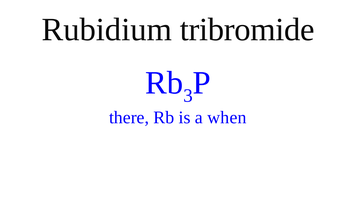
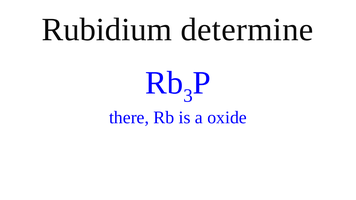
tribromide: tribromide -> determine (247, 30)
when: when -> oxide (227, 118)
